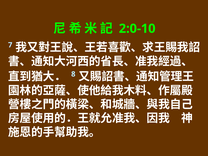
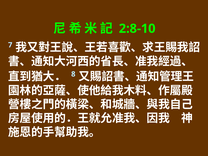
2:0-10: 2:0-10 -> 2:8-10 (137, 29)
